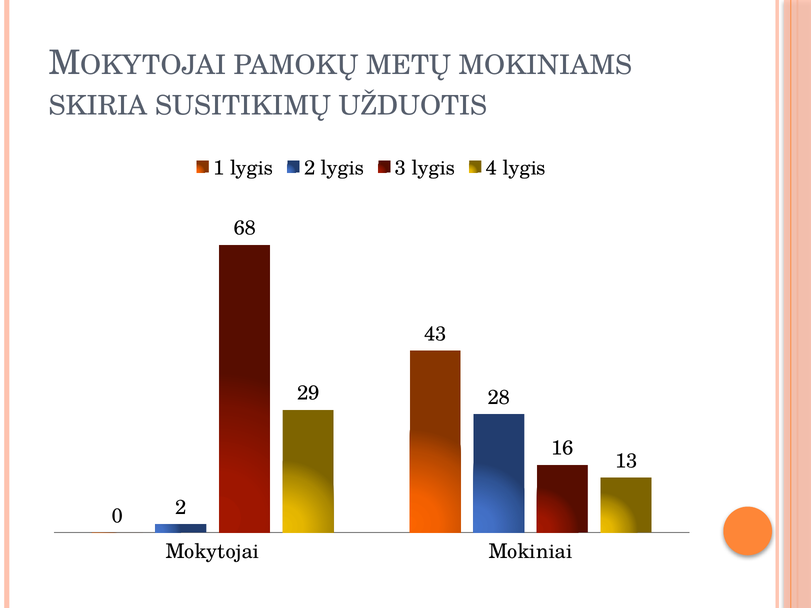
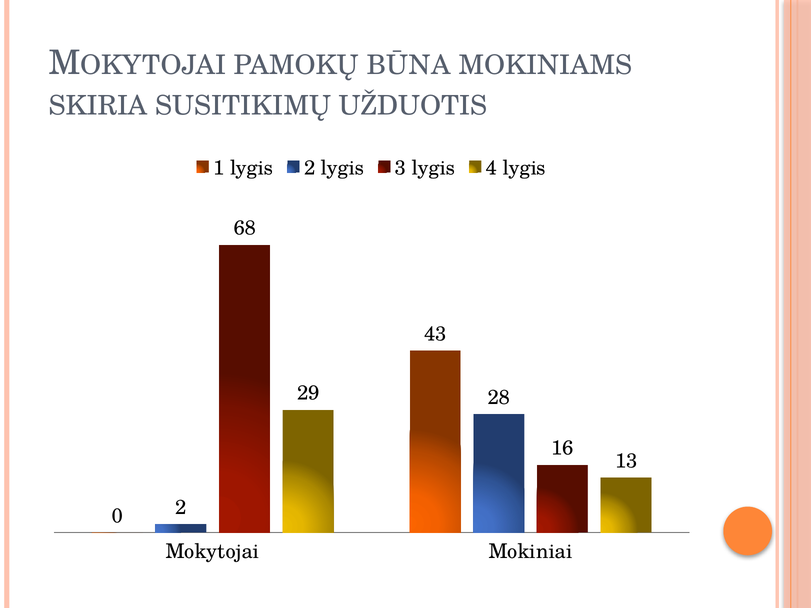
METŲ: METŲ -> BŪNA (409, 65)
